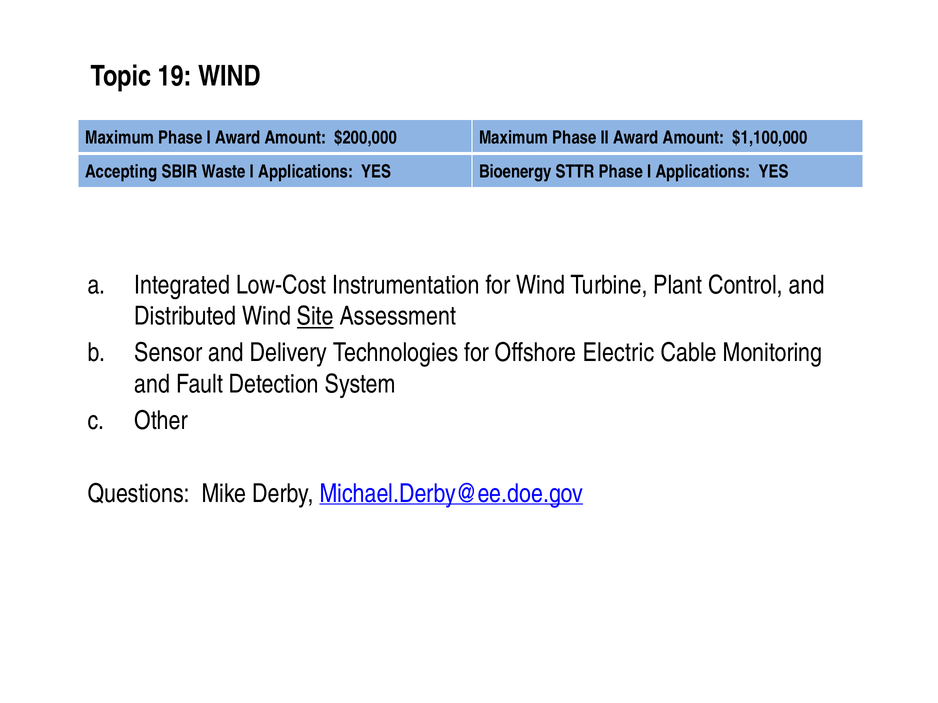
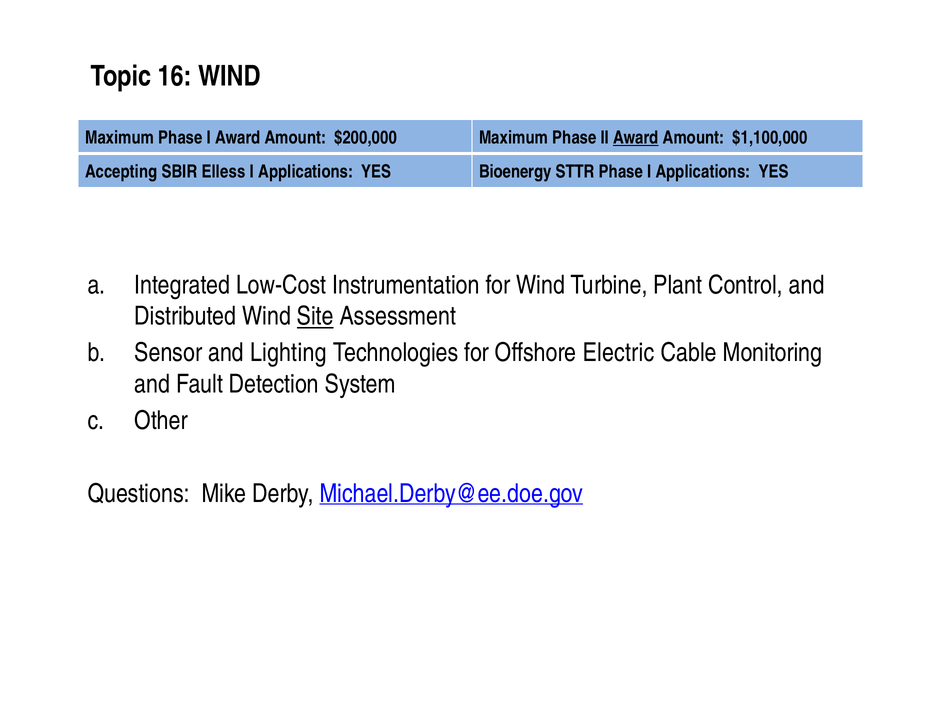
19: 19 -> 16 (175, 76)
Award underline: none -> present (636, 138)
Waste: Waste -> Elless (224, 172)
Delivery: Delivery -> Lighting (288, 353)
